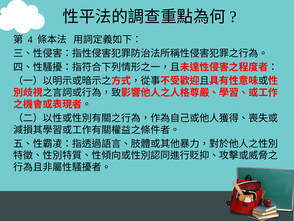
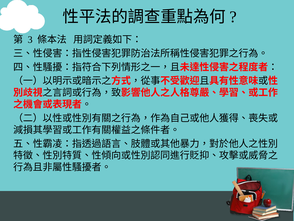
4: 4 -> 3 (30, 40)
